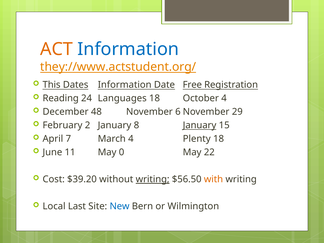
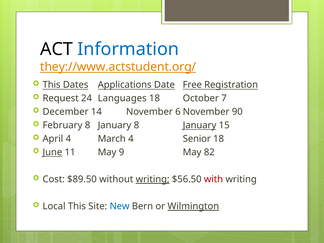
ACT colour: orange -> black (57, 49)
Dates Information: Information -> Applications (125, 85)
Reading: Reading -> Request (61, 98)
October 4: 4 -> 7 (224, 98)
48: 48 -> 14 (96, 112)
29: 29 -> 90 (237, 112)
February 2: 2 -> 8 (88, 125)
April 7: 7 -> 4 (68, 139)
Plenty: Plenty -> Senior (197, 139)
June underline: none -> present (52, 152)
0: 0 -> 9 (122, 152)
22: 22 -> 82 (209, 152)
$39.20: $39.20 -> $89.50 (82, 179)
with colour: orange -> red (213, 179)
Local Last: Last -> This (77, 206)
Wilmington underline: none -> present (193, 206)
